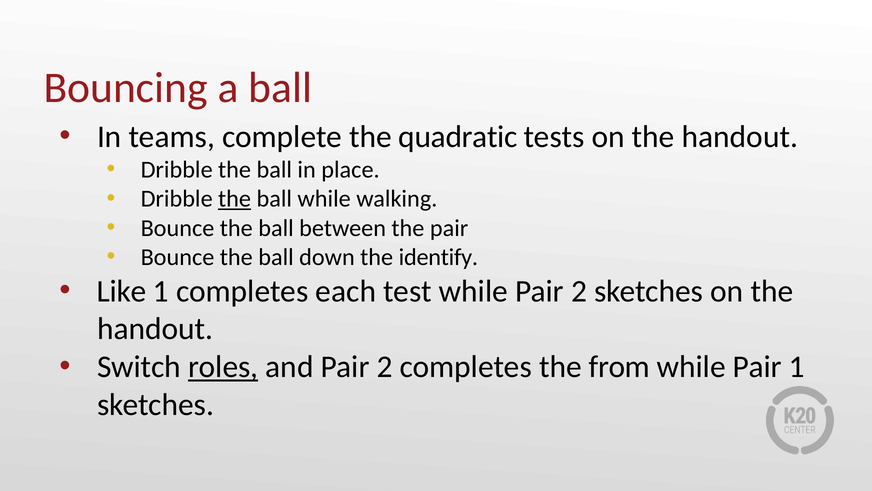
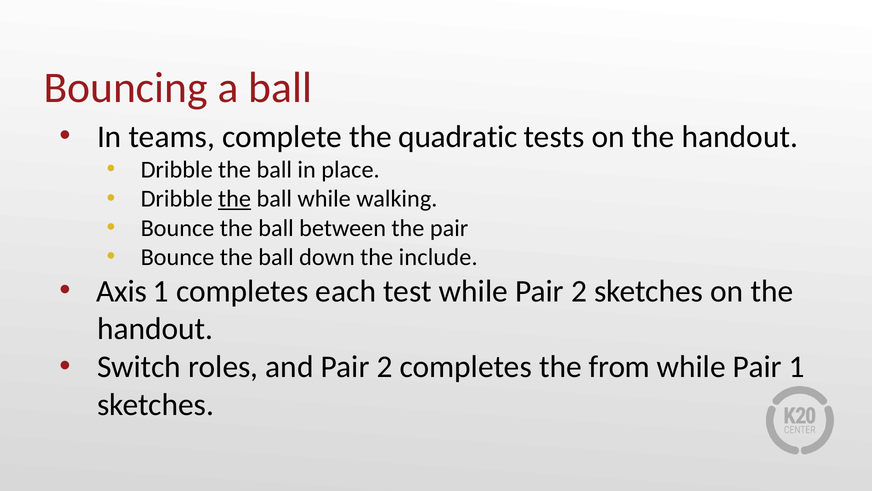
identify: identify -> include (438, 257)
Like: Like -> Axis (122, 291)
roles underline: present -> none (223, 367)
